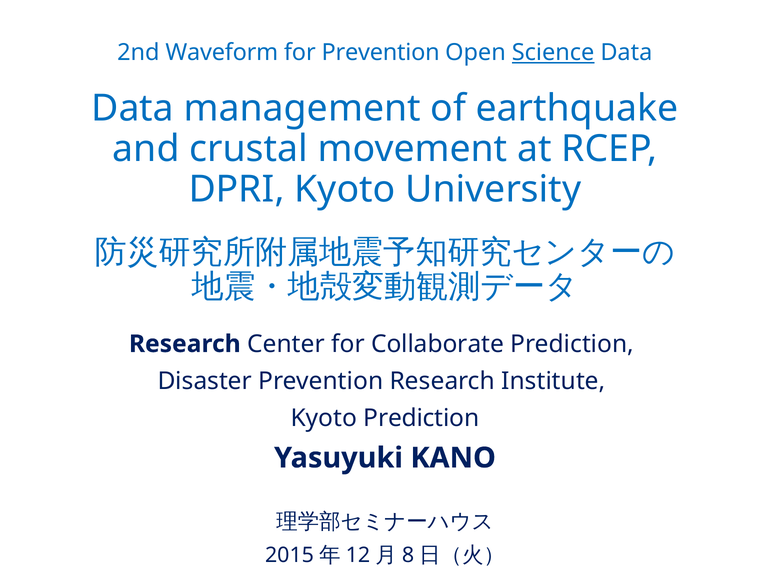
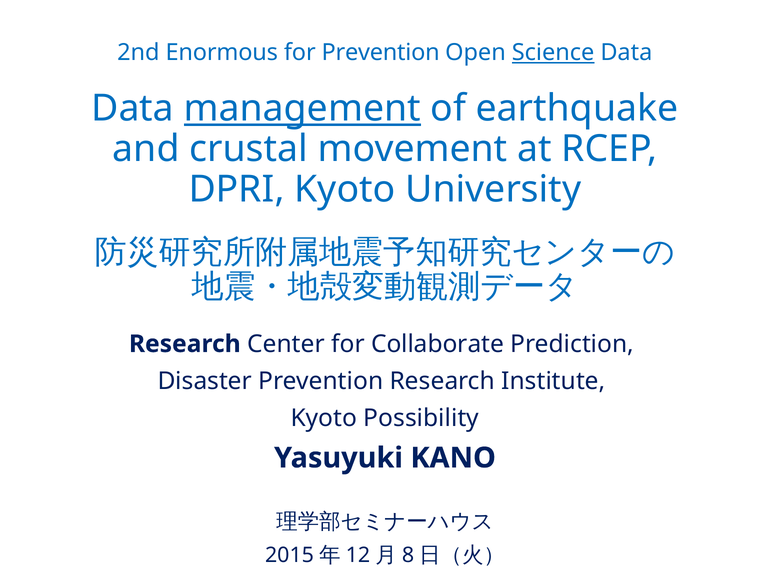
Waveform: Waveform -> Enormous (222, 53)
management underline: none -> present (302, 109)
Kyoto Prediction: Prediction -> Possibility (421, 419)
